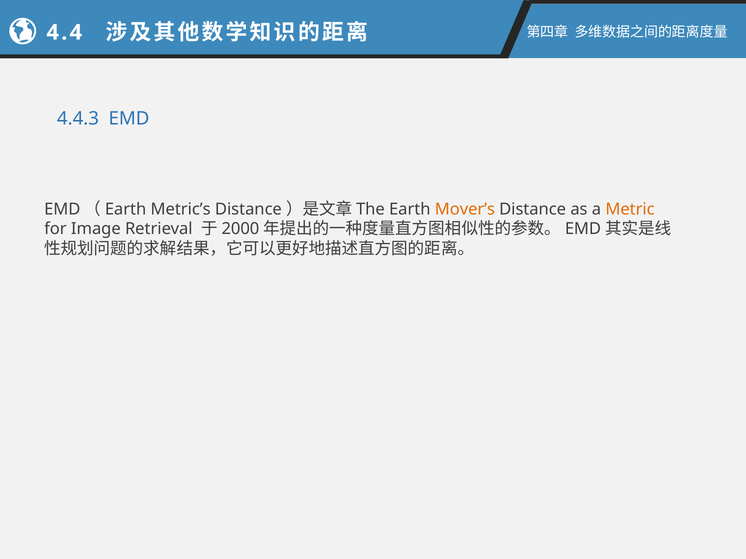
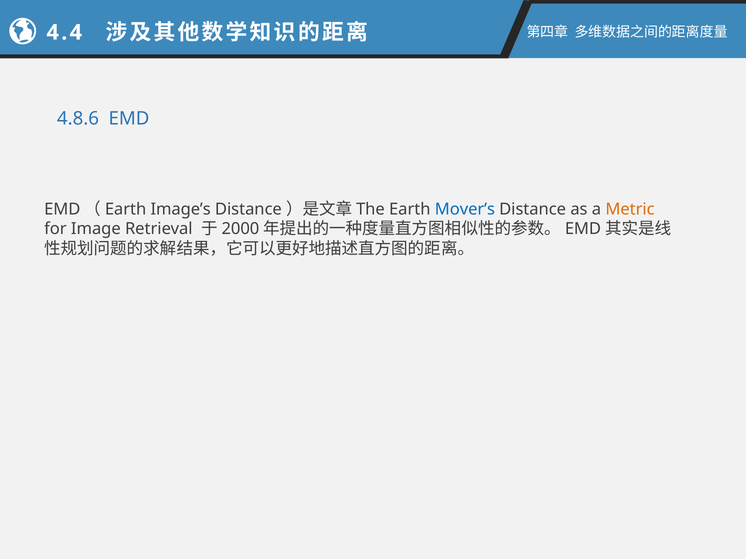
4.4.3: 4.4.3 -> 4.8.6 (78, 119)
Metric’s: Metric’s -> Image’s (181, 209)
Mover’s colour: orange -> blue (465, 209)
